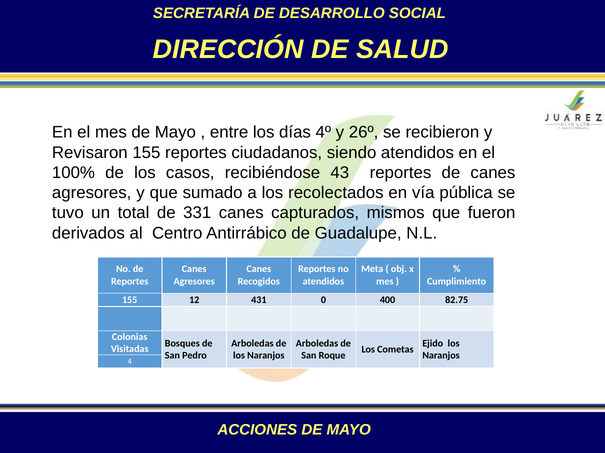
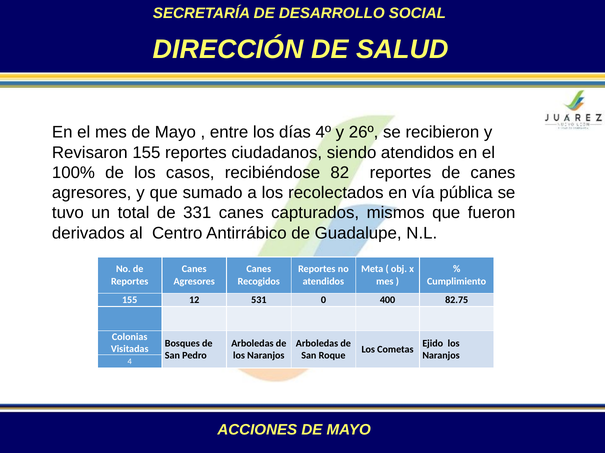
43: 43 -> 82 (340, 173)
431: 431 -> 531 (259, 300)
